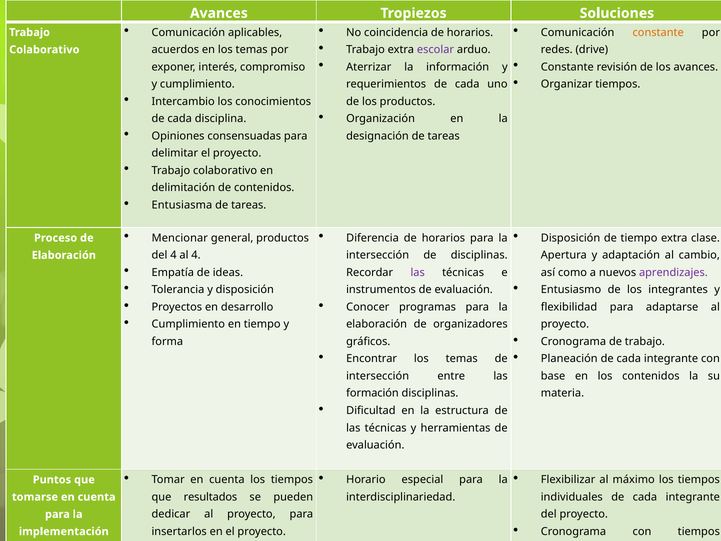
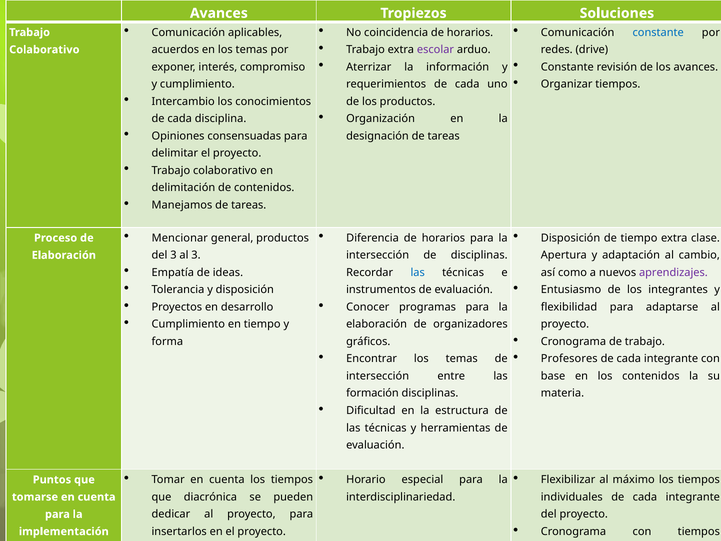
constante colour: orange -> blue (658, 32)
Entusiasma: Entusiasma -> Manejamos (182, 205)
del 4: 4 -> 3 (173, 255)
al 4: 4 -> 3 (196, 255)
las colour: purple -> blue (418, 272)
Planeación: Planeación -> Profesores (569, 359)
resultados: resultados -> diacrónica (210, 497)
